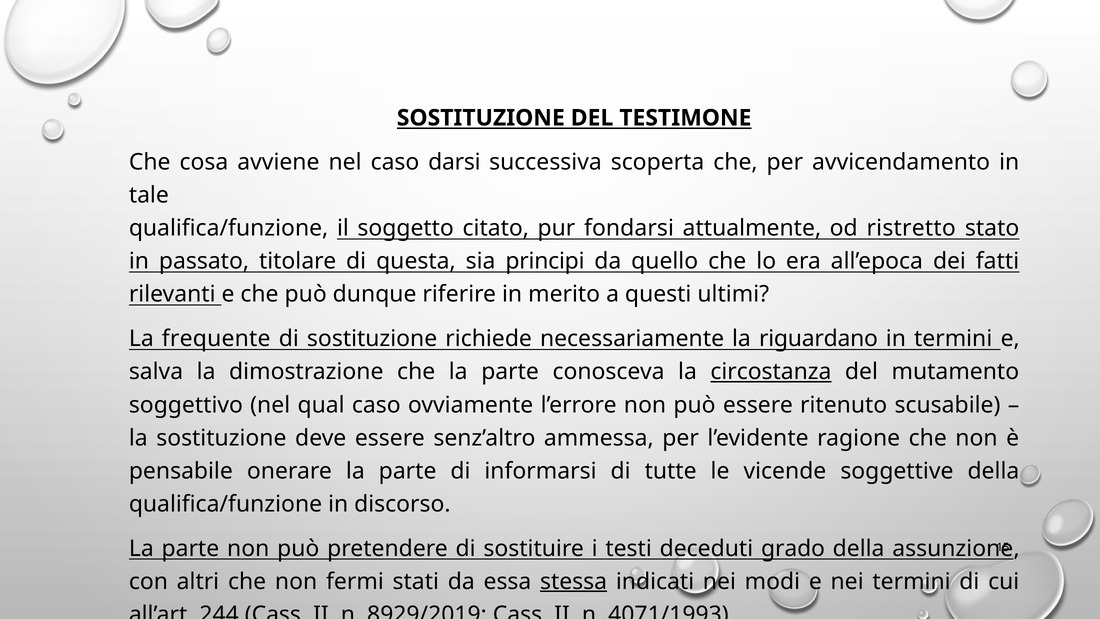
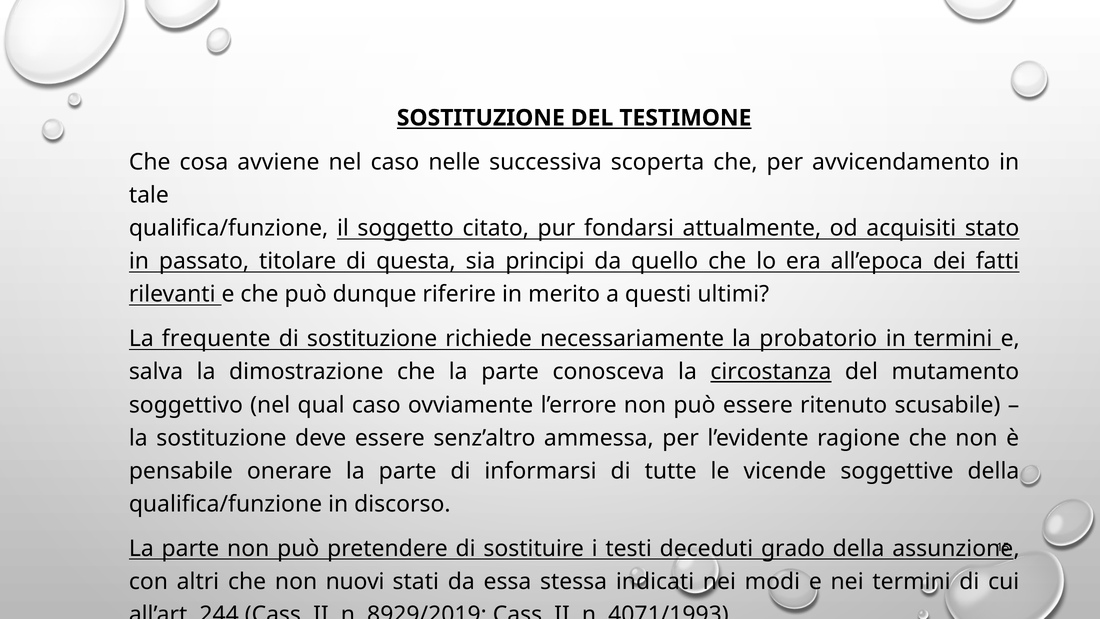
darsi: darsi -> nelle (454, 162)
ristretto: ristretto -> acquisiti (911, 228)
riguardano: riguardano -> probatorio (818, 339)
fermi: fermi -> nuovi (355, 581)
stessa underline: present -> none (574, 581)
